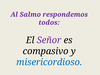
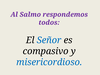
Señor colour: purple -> blue (49, 40)
